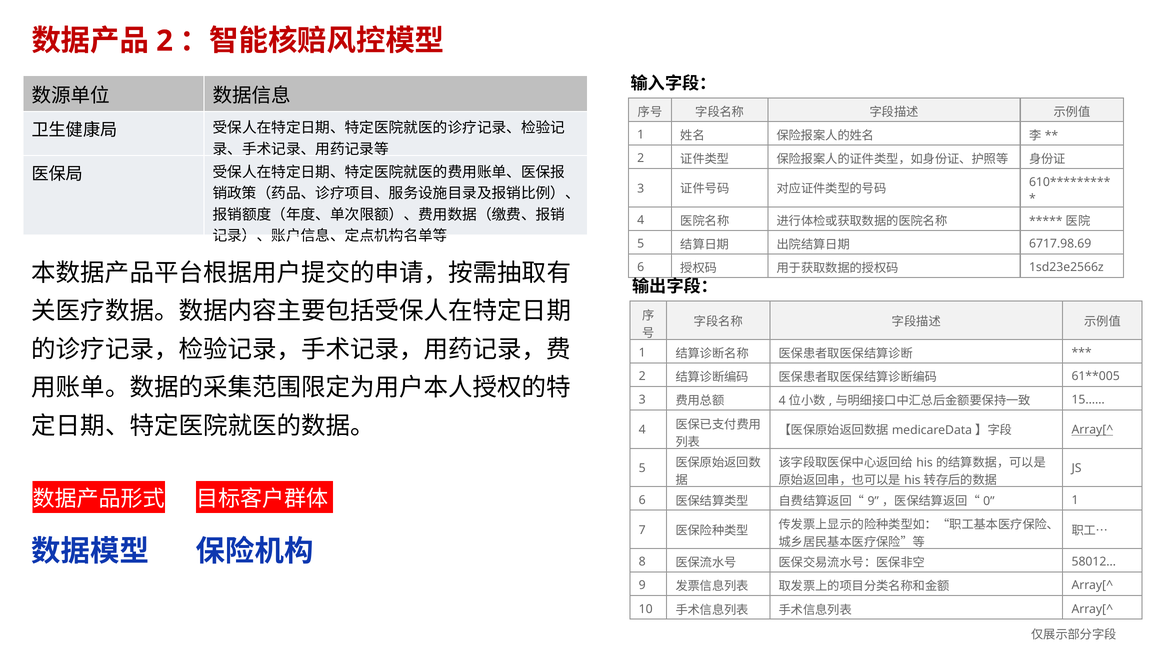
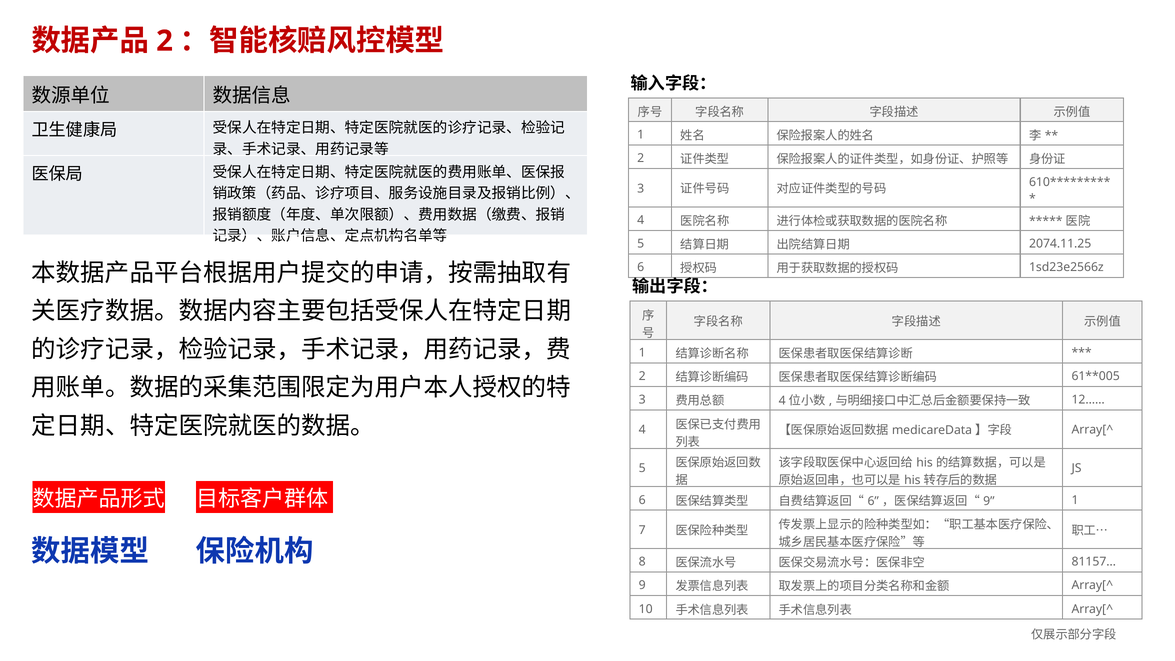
6717.98.69: 6717.98.69 -> 2074.11.25 (1060, 244)
15……: 15…… -> 12…… (1088, 400)
Array[^ underline: present -> none (1092, 430)
9: 9 -> 6 (873, 501)
0: 0 -> 9 (989, 501)
58012…: 58012… -> 81157… (1094, 562)
